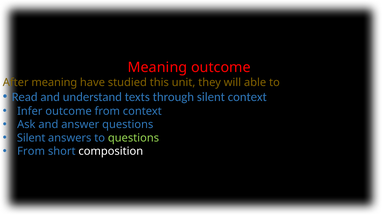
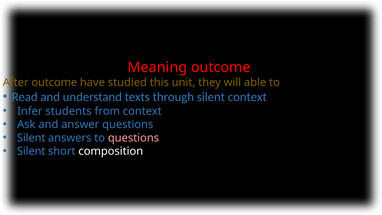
After meaning: meaning -> outcome (54, 82)
Infer outcome: outcome -> students (68, 111)
questions colour: light green -> pink (133, 138)
From: From -> Silent (31, 151)
